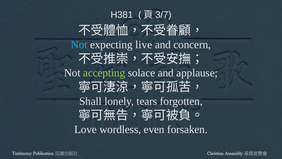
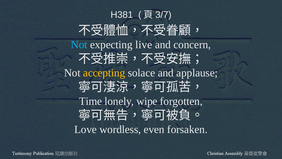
accepting colour: light green -> yellow (104, 73)
Shall: Shall -> Time (91, 101)
tears: tears -> wipe (147, 101)
